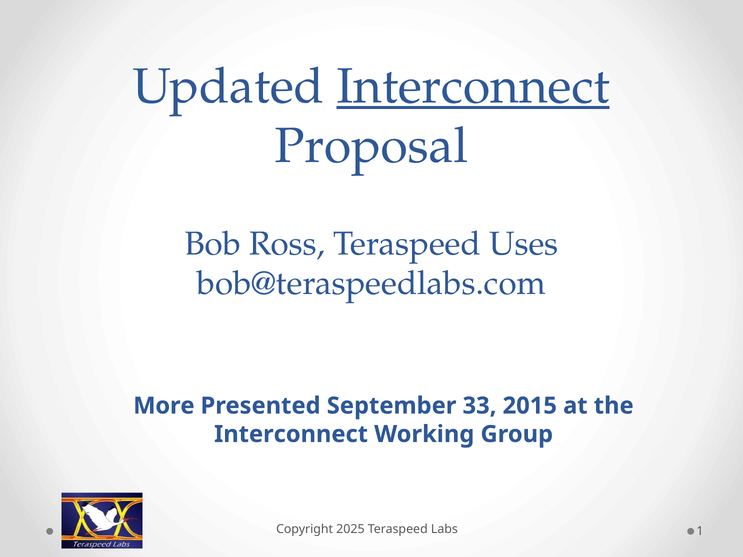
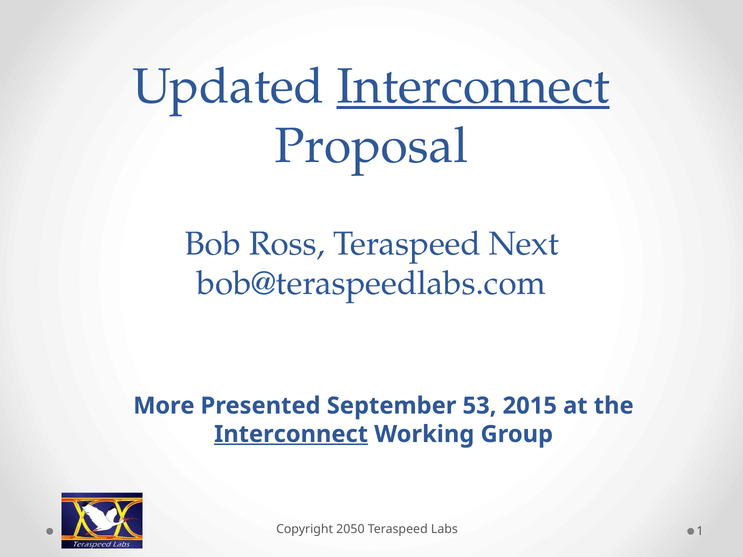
Uses: Uses -> Next (524, 244)
33: 33 -> 53 (480, 406)
Interconnect underline: none -> present (291, 434)
2025: 2025 -> 2050 (350, 530)
